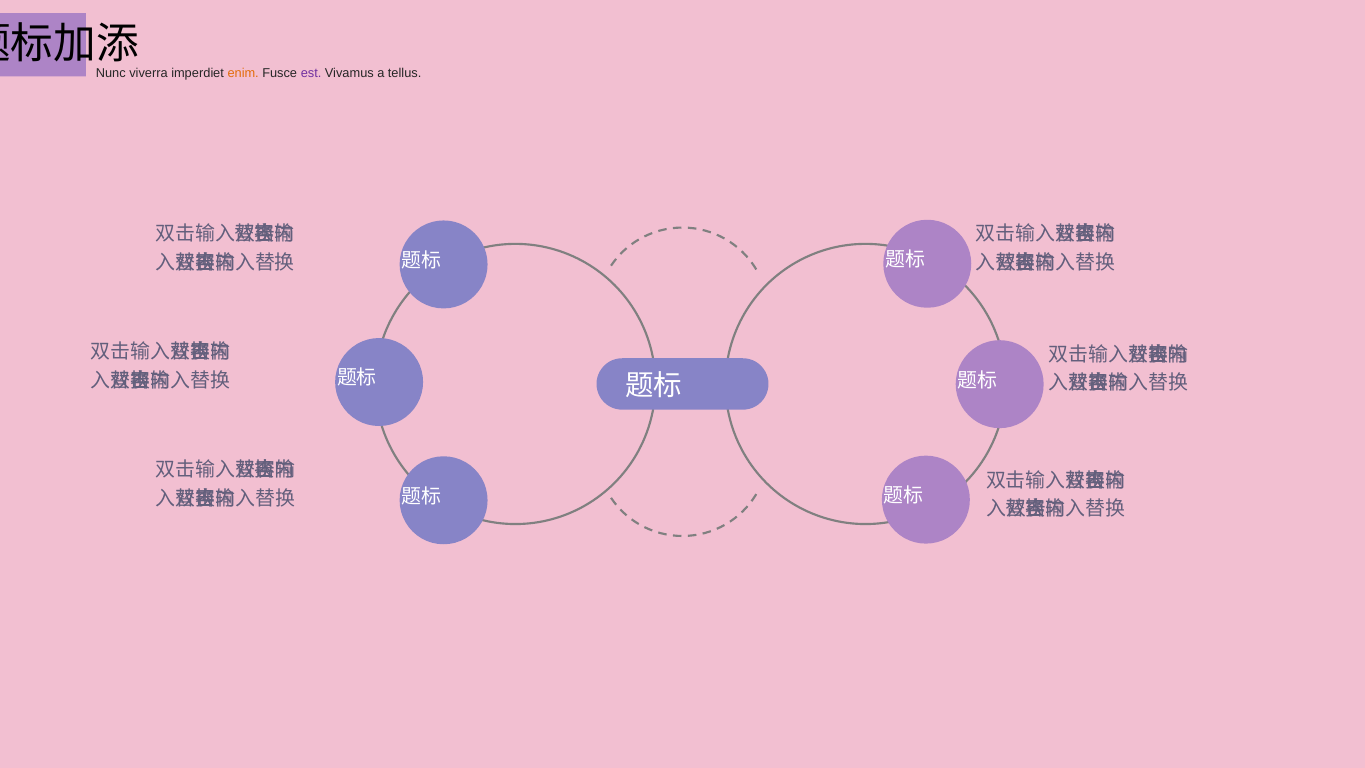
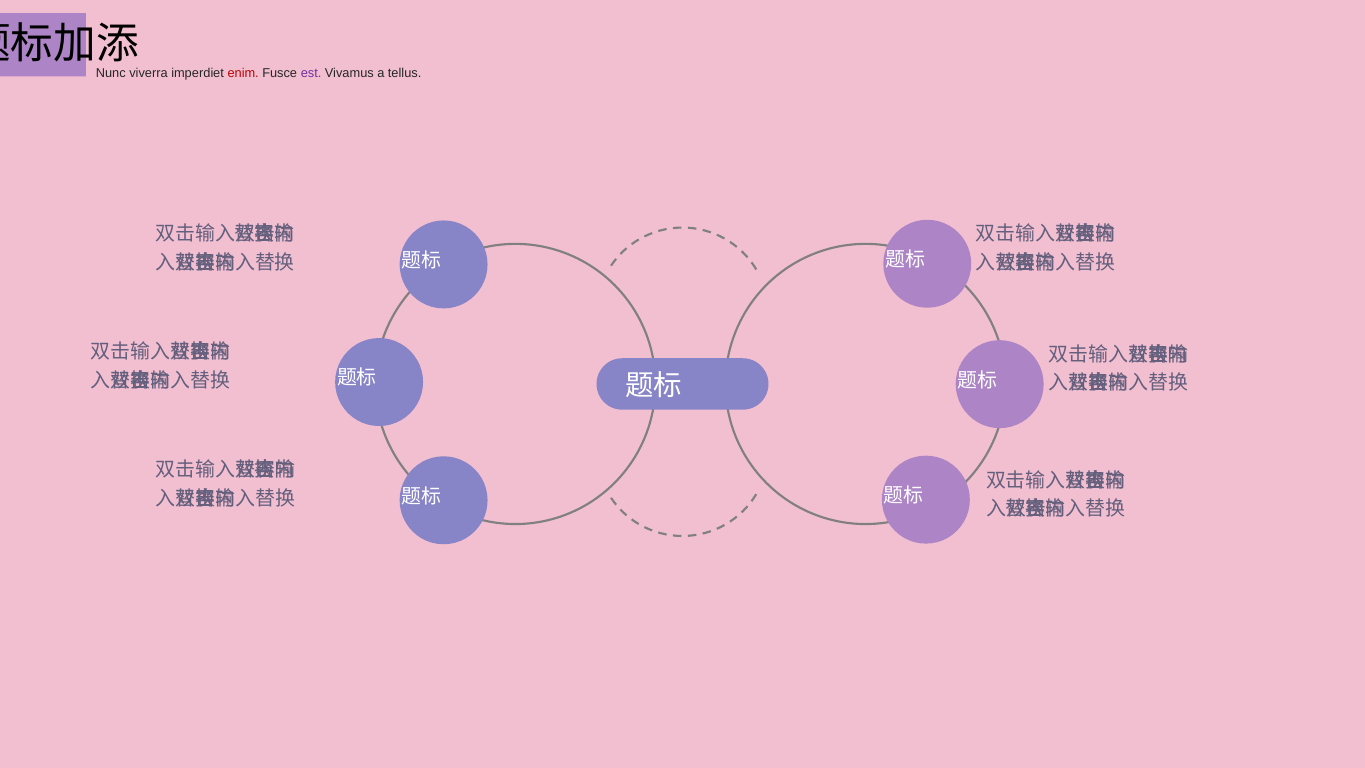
enim colour: orange -> red (243, 73)
